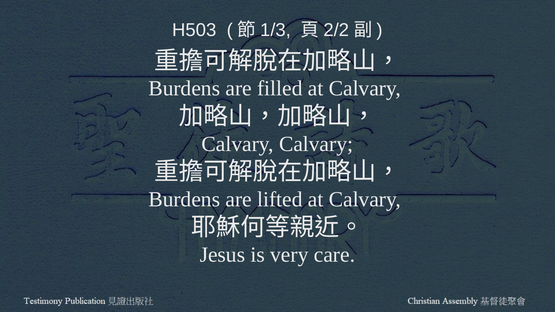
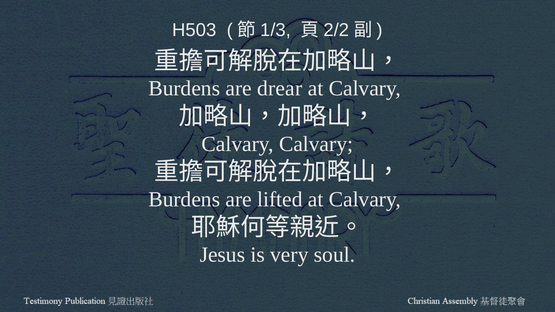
filled: filled -> drear (280, 88)
care: care -> soul (335, 255)
